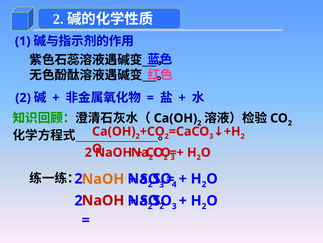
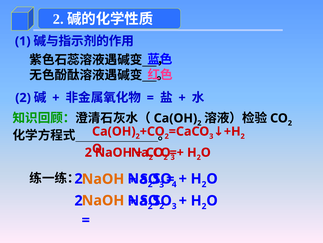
NaOH colour: red -> orange (103, 200)
